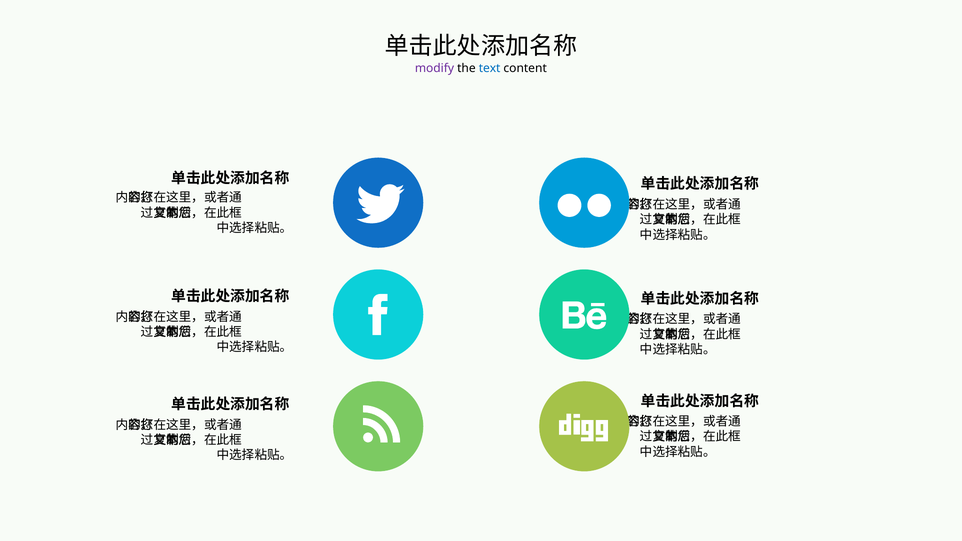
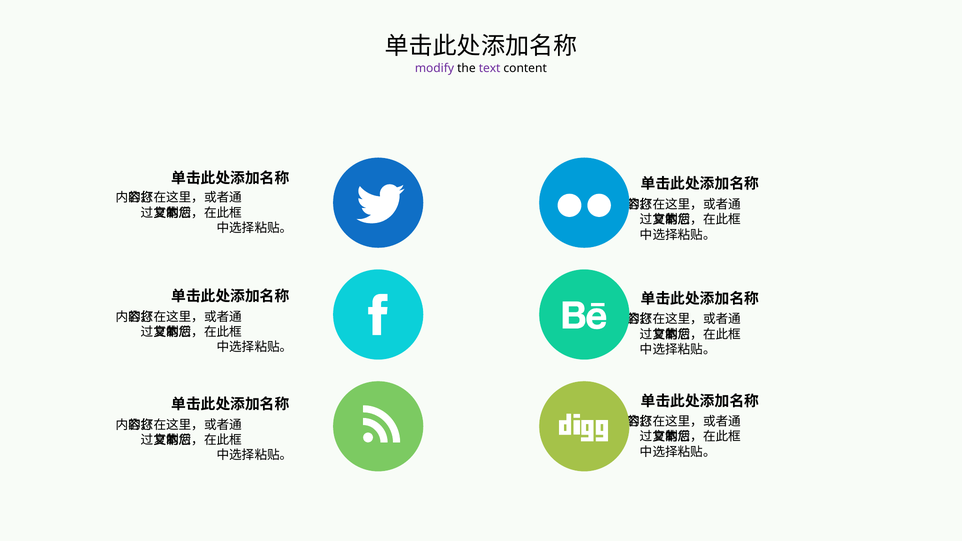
text colour: blue -> purple (490, 68)
